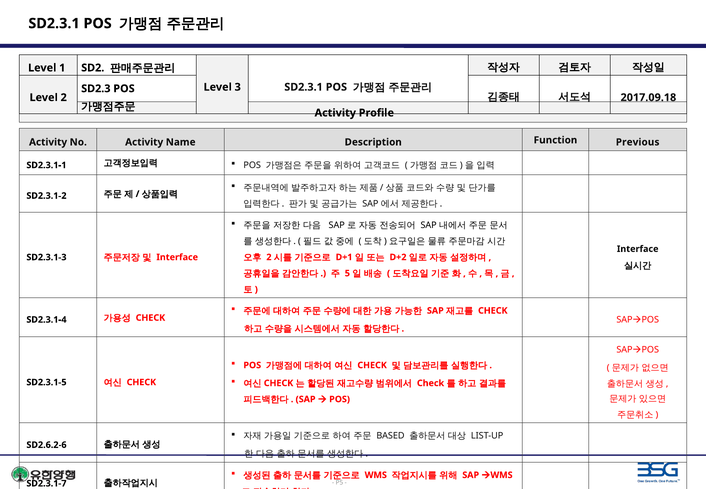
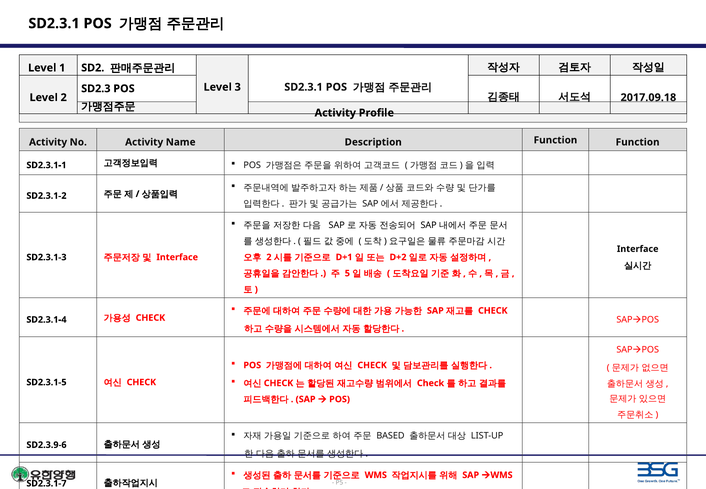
Function Previous: Previous -> Function (638, 142)
SD2.6.2-6: SD2.6.2-6 -> SD2.3.9-6 (46, 445)
